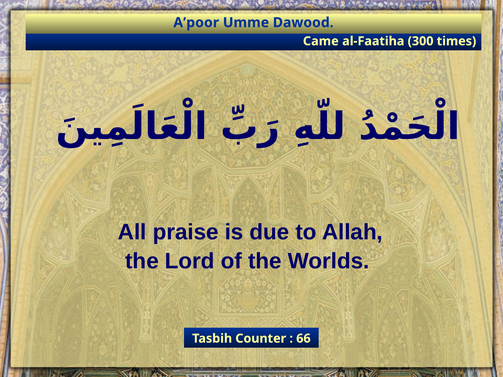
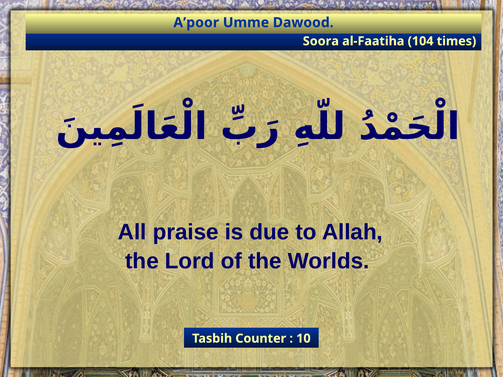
Came: Came -> Soora (321, 41)
300: 300 -> 104 (421, 41)
66: 66 -> 10 (303, 339)
